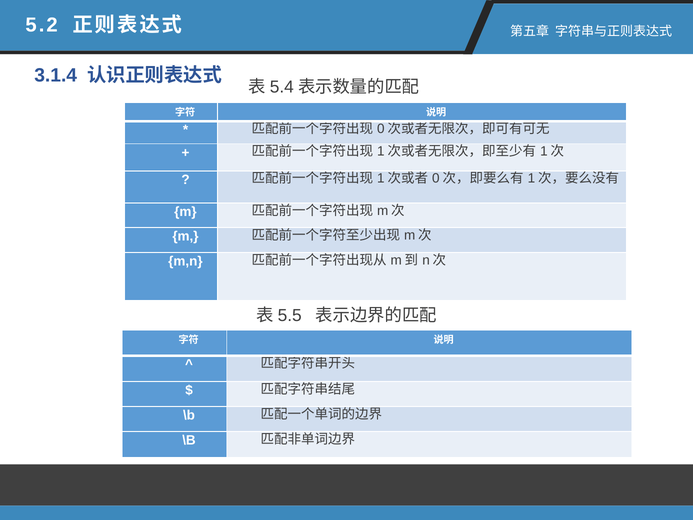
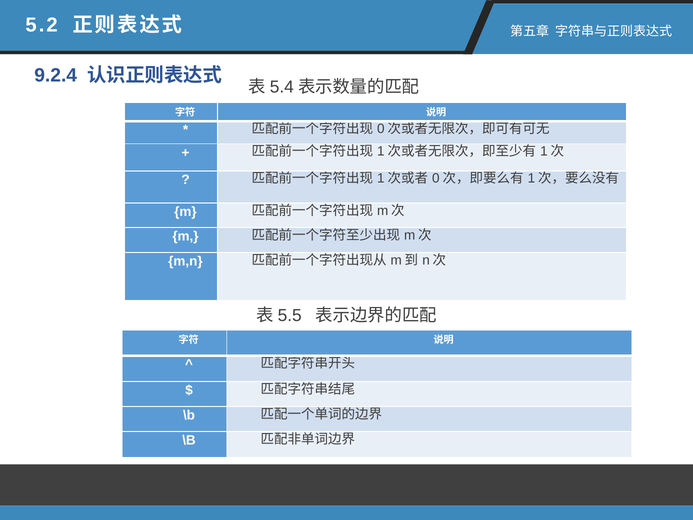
3.1.4: 3.1.4 -> 9.2.4 (56, 75)
